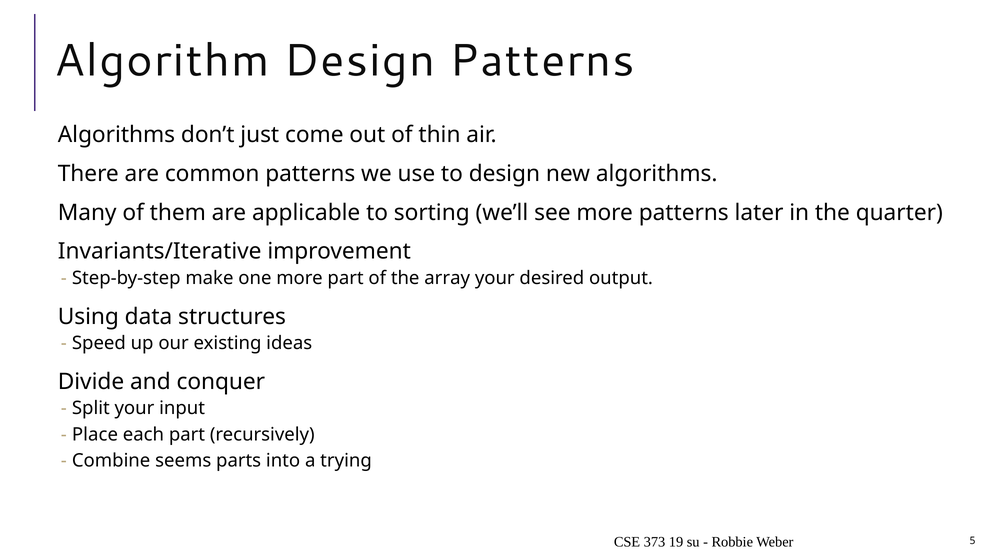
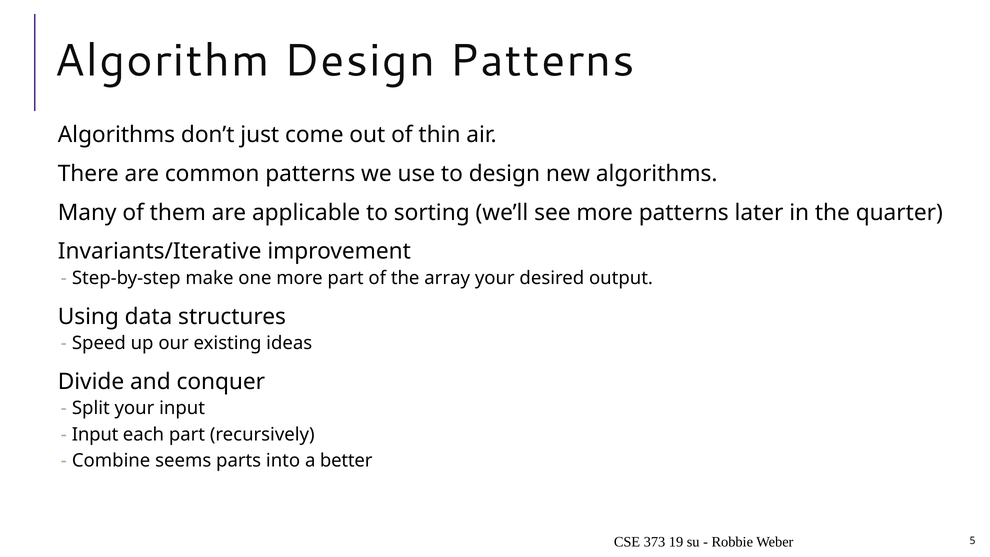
Place: Place -> Input (95, 434)
trying: trying -> better (346, 461)
